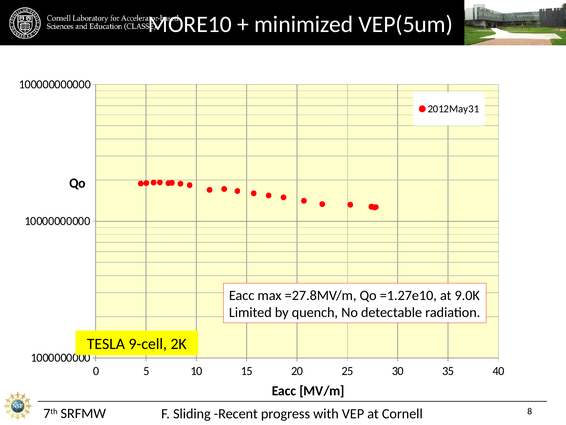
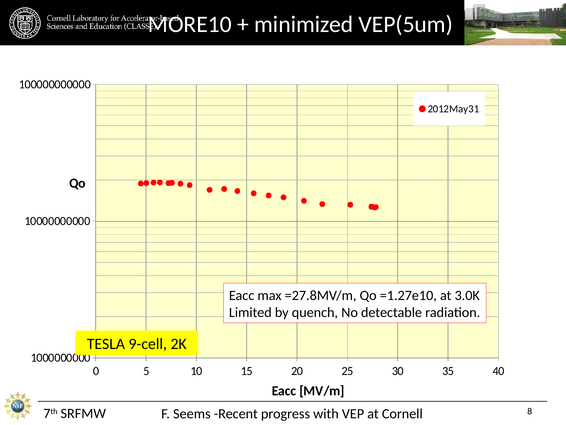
9.0K: 9.0K -> 3.0K (467, 295)
Sliding: Sliding -> Seems (192, 413)
